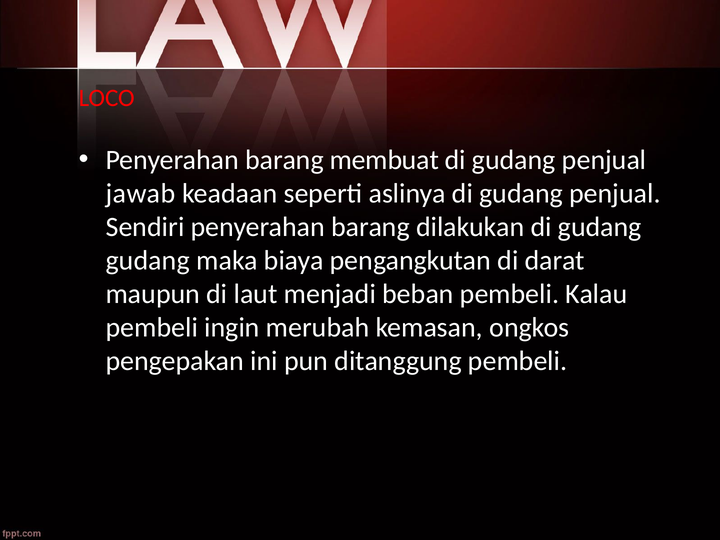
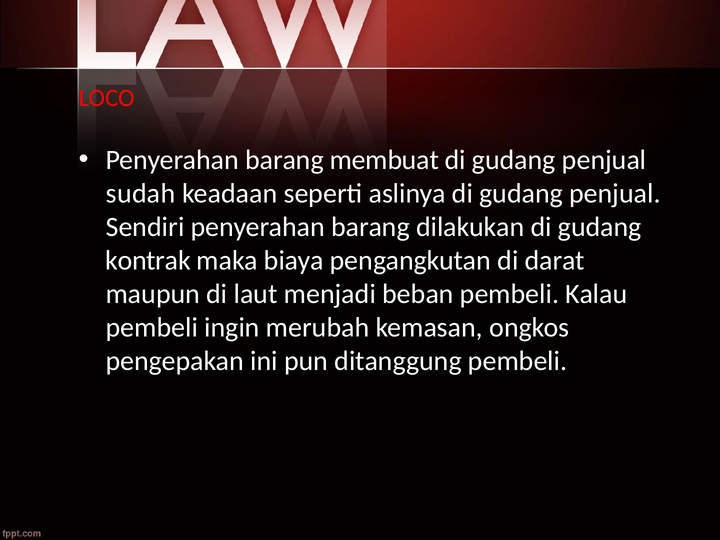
jawab: jawab -> sudah (141, 194)
gudang: gudang -> kontrak (148, 261)
